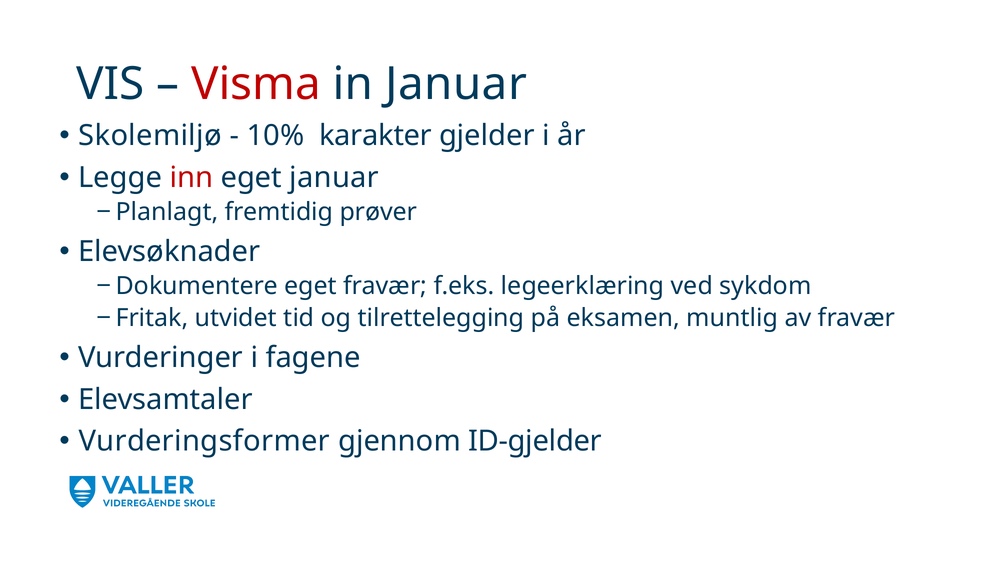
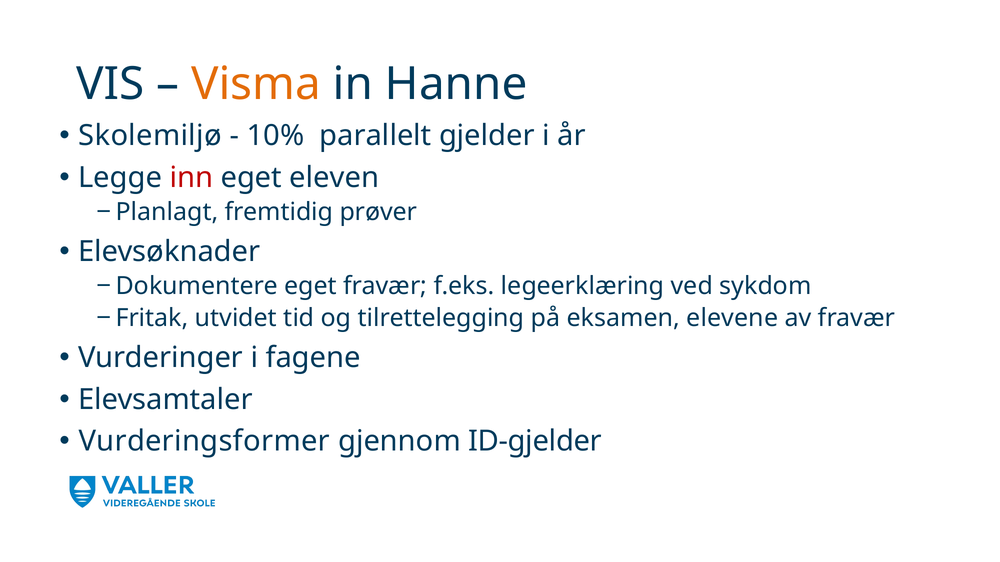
Visma colour: red -> orange (256, 84)
in Januar: Januar -> Hanne (456, 84)
karakter: karakter -> parallelt (375, 136)
eget januar: januar -> eleven (334, 178)
muntlig: muntlig -> elevene (732, 318)
